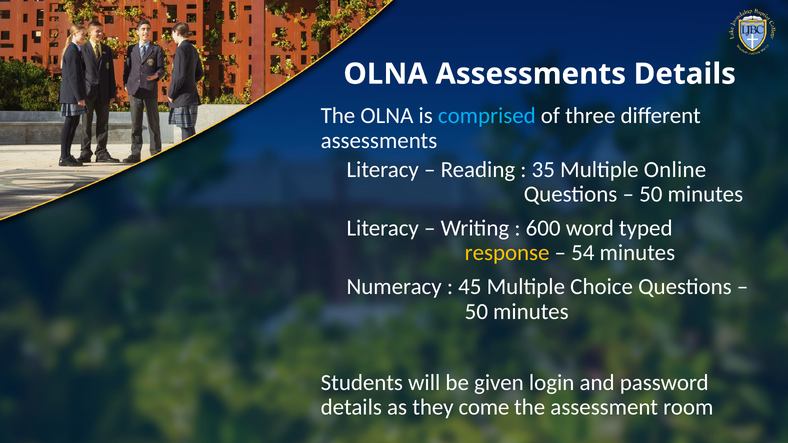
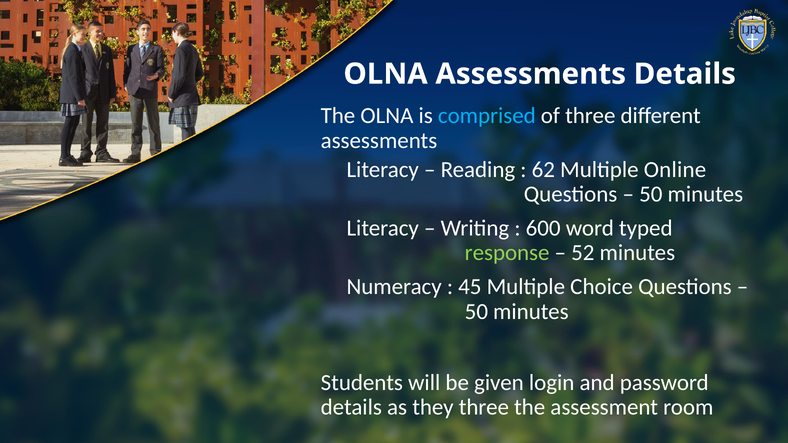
35: 35 -> 62 (543, 170)
response colour: yellow -> light green (507, 253)
54: 54 -> 52 (583, 253)
they come: come -> three (484, 408)
